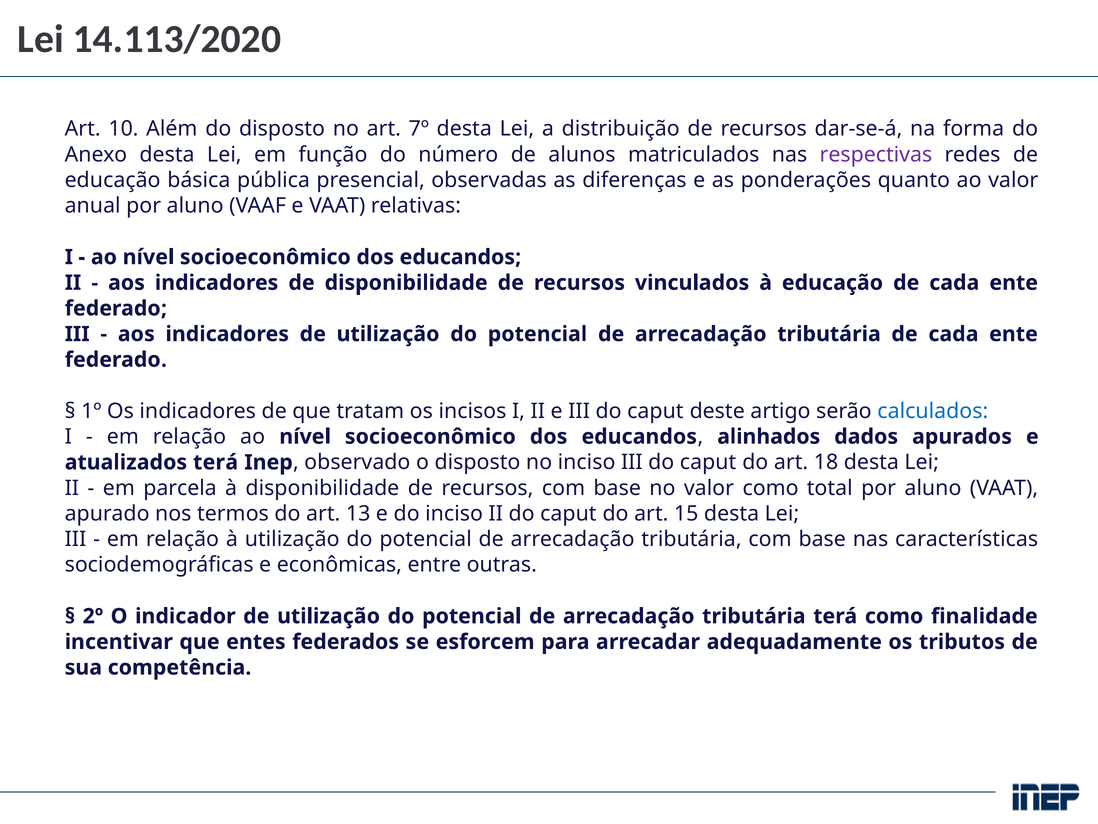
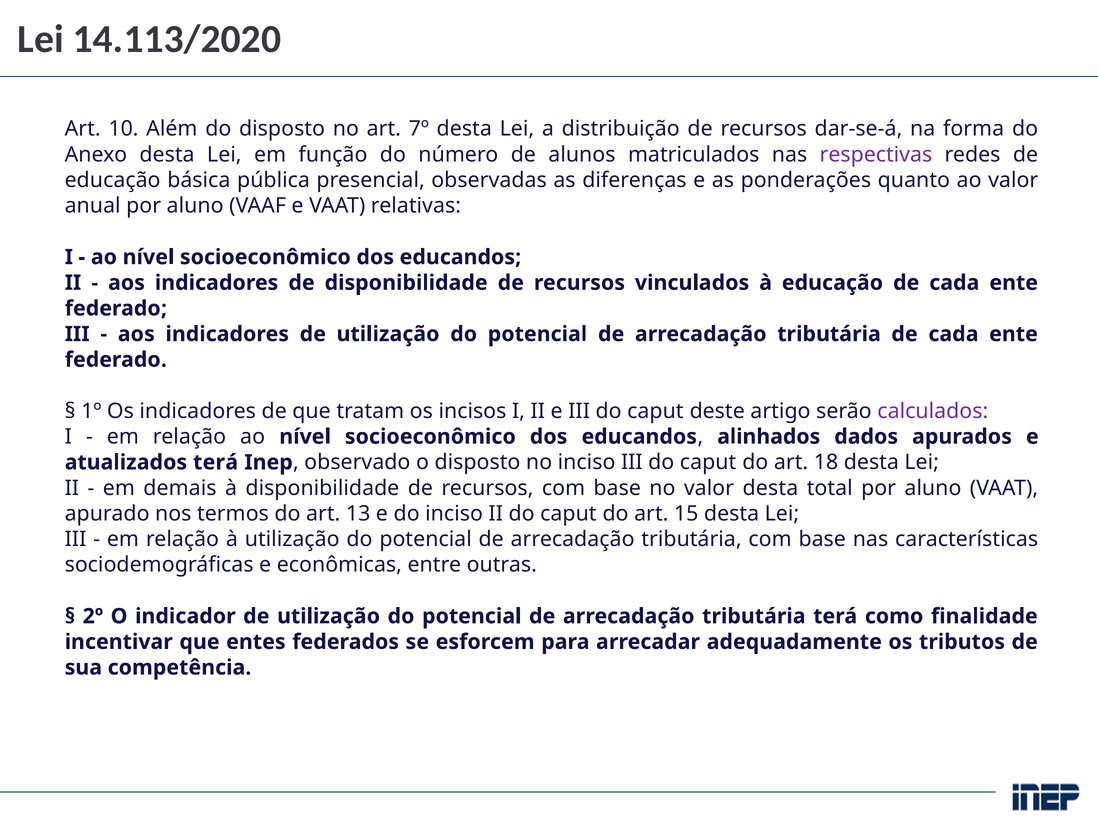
calculados colour: blue -> purple (933, 411)
parcela: parcela -> demais (180, 488)
valor como: como -> desta (770, 488)
